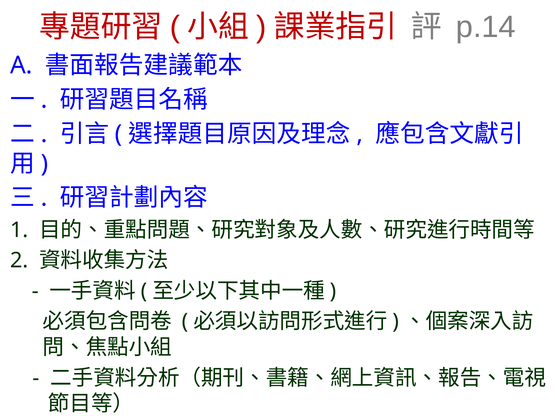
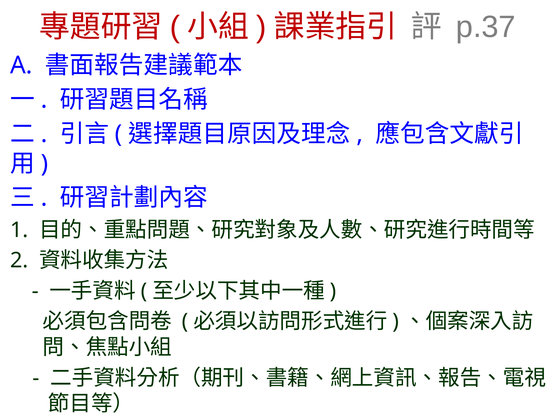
p.14: p.14 -> p.37 (486, 27)
